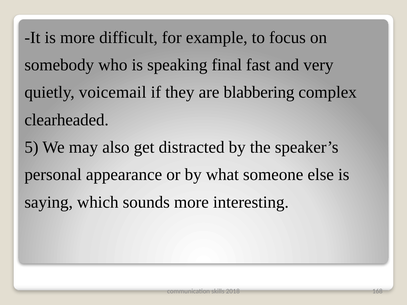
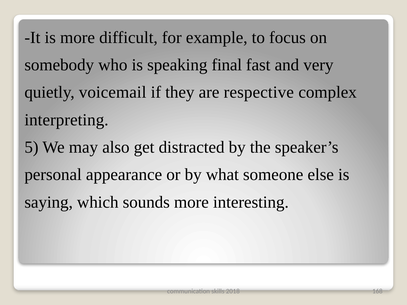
blabbering: blabbering -> respective (259, 92)
clearheaded: clearheaded -> interpreting (66, 120)
